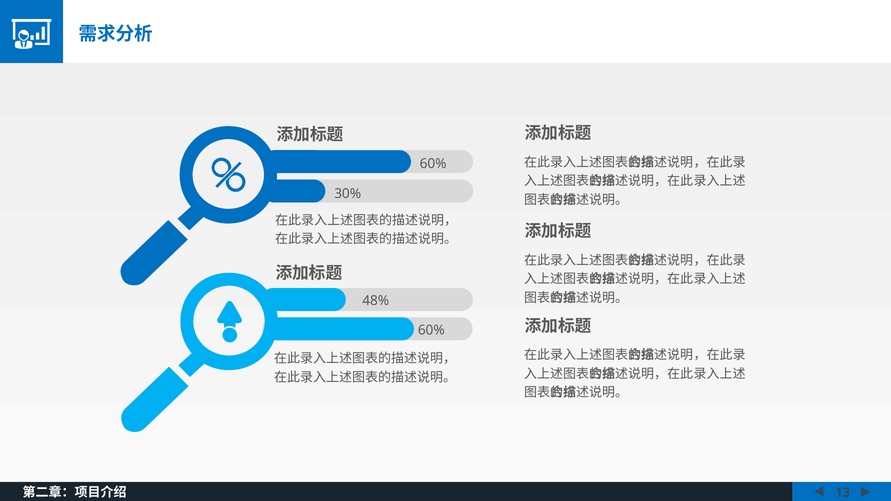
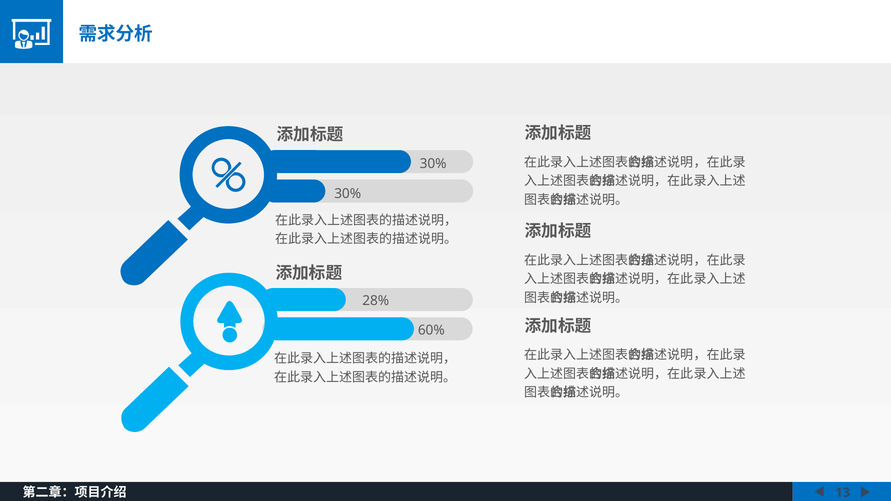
60%: 60% -> 30% (433, 164)
48%: 48% -> 28% (376, 301)
